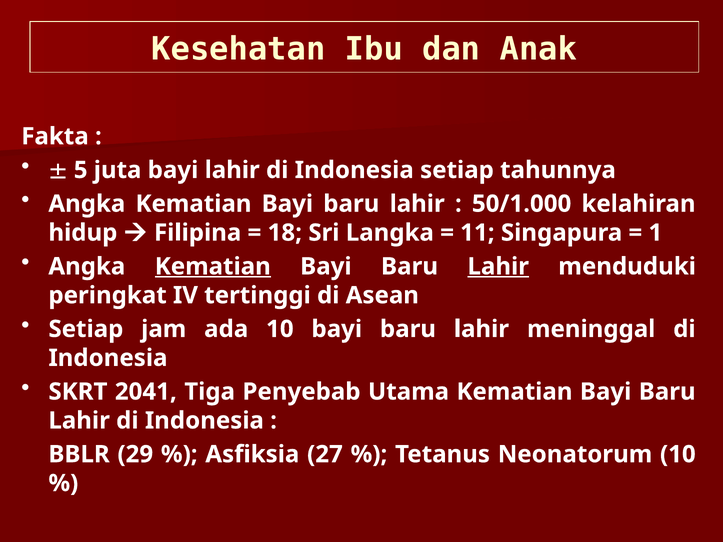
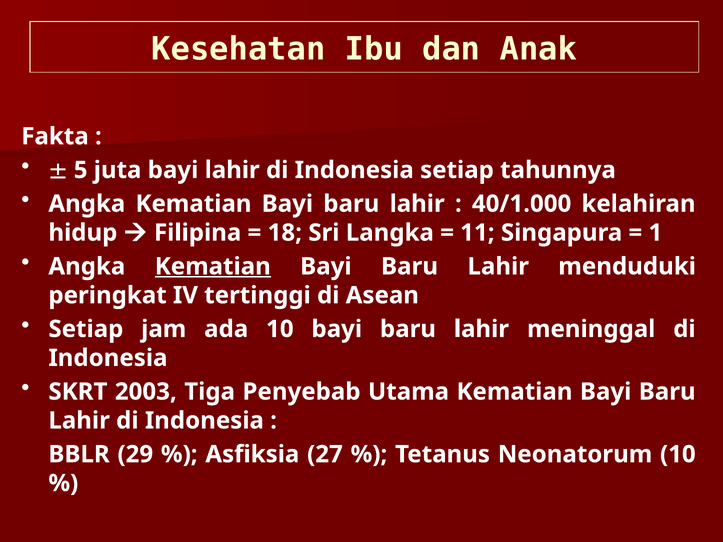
50/1.000: 50/1.000 -> 40/1.000 (522, 204)
Lahir underline: present -> none (498, 267)
2041: 2041 -> 2003 (146, 392)
